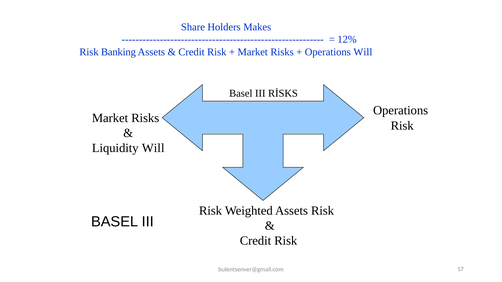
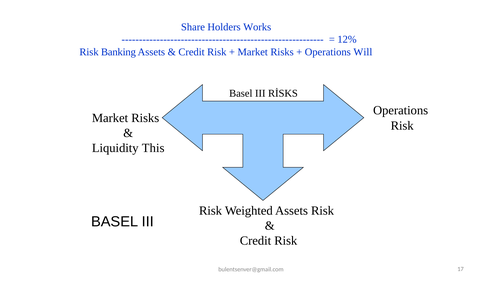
Makes: Makes -> Works (257, 27)
Liquidity Will: Will -> This (153, 148)
